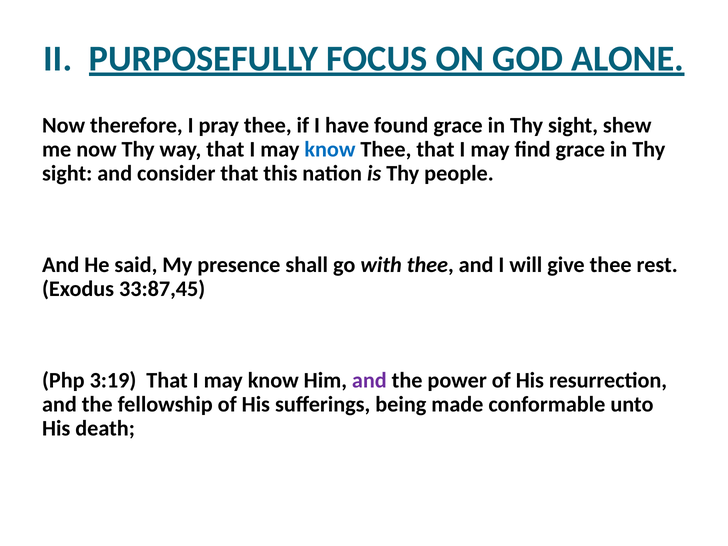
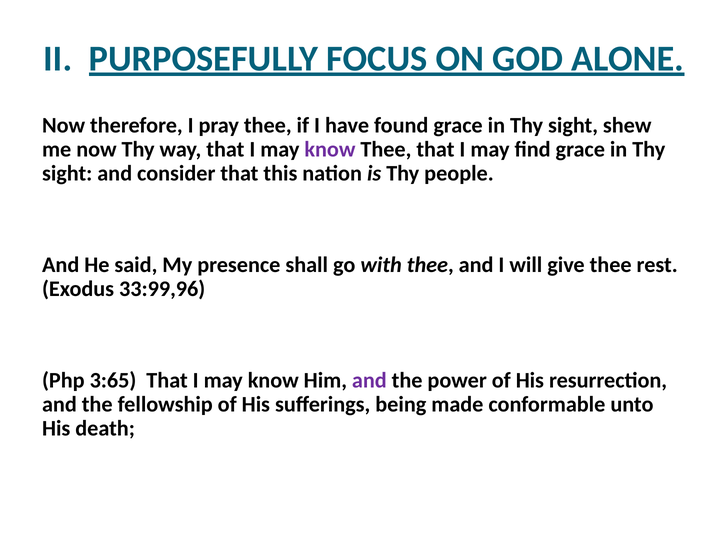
know colour: blue -> purple (330, 149)
33:87,45: 33:87,45 -> 33:99,96 (162, 289)
3:19: 3:19 -> 3:65 (113, 380)
